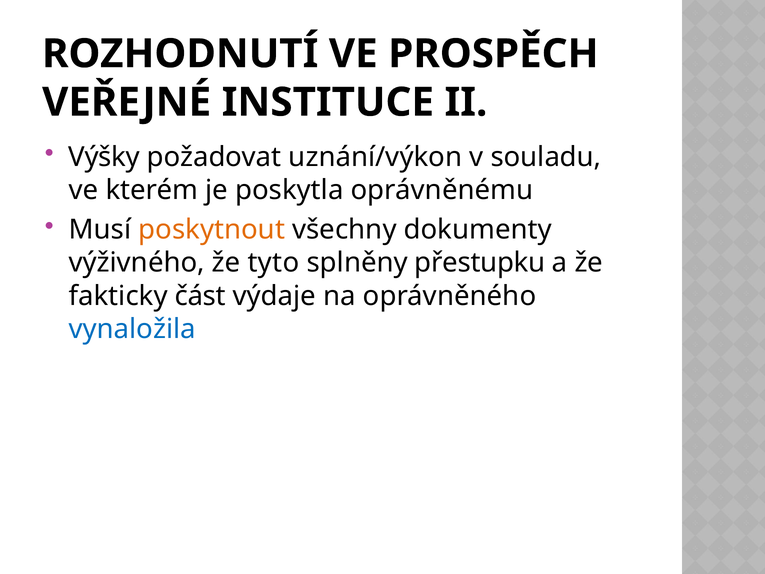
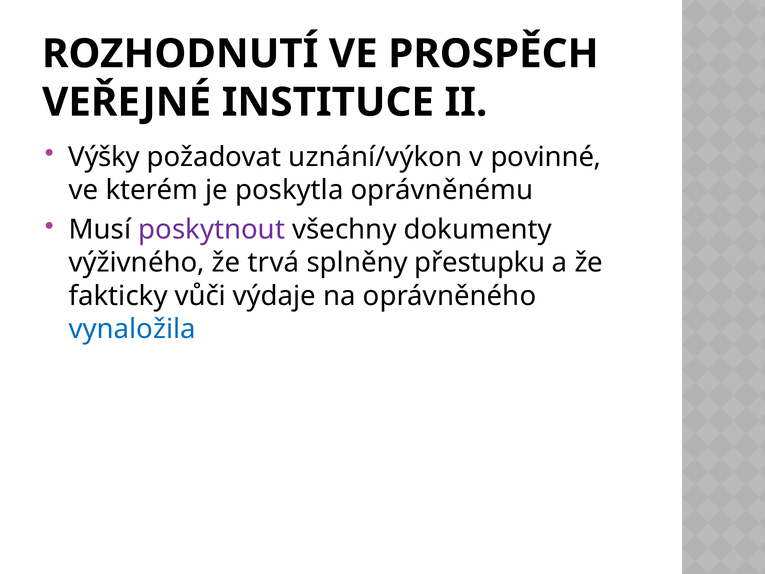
souladu: souladu -> povinné (546, 157)
poskytnout colour: orange -> purple (212, 230)
tyto: tyto -> trvá (273, 263)
část: část -> vůči (200, 296)
